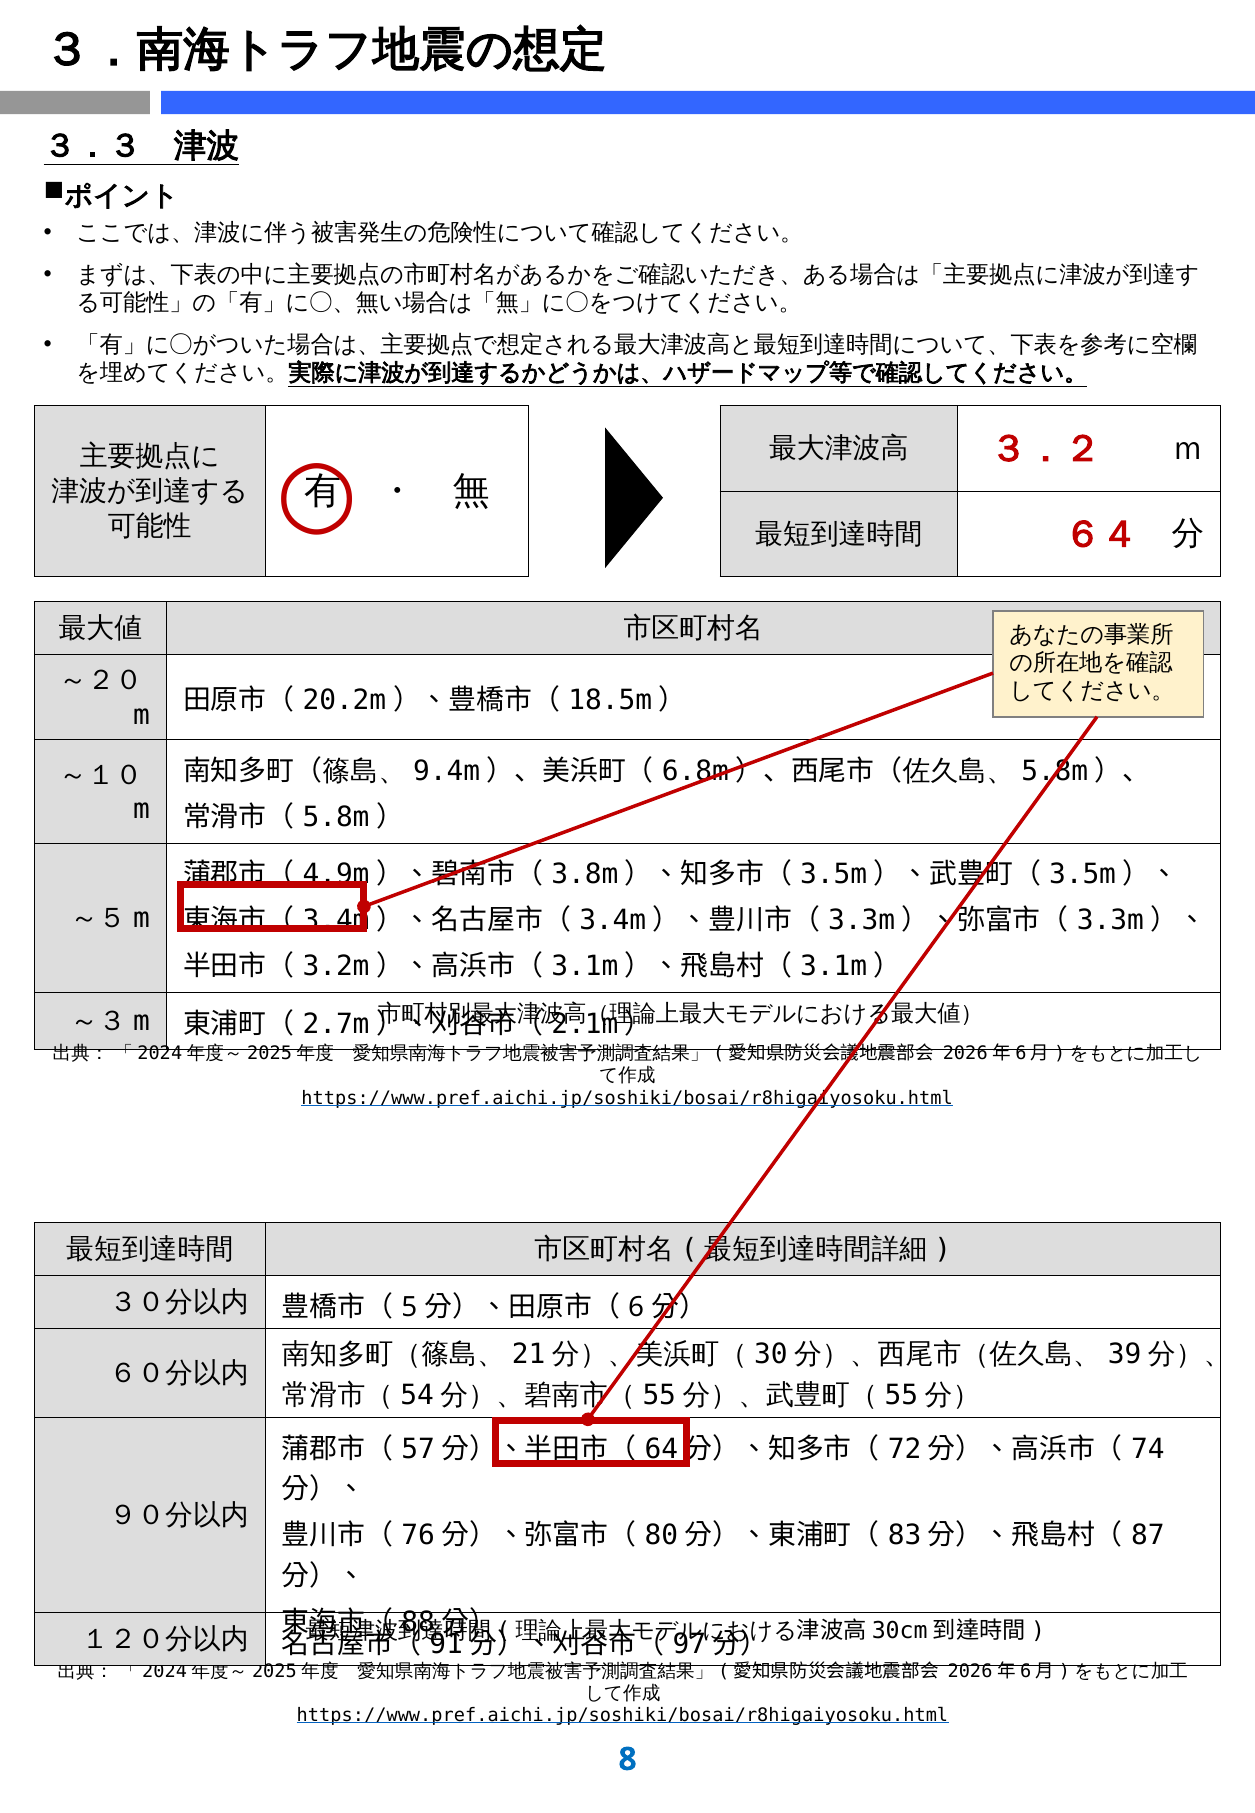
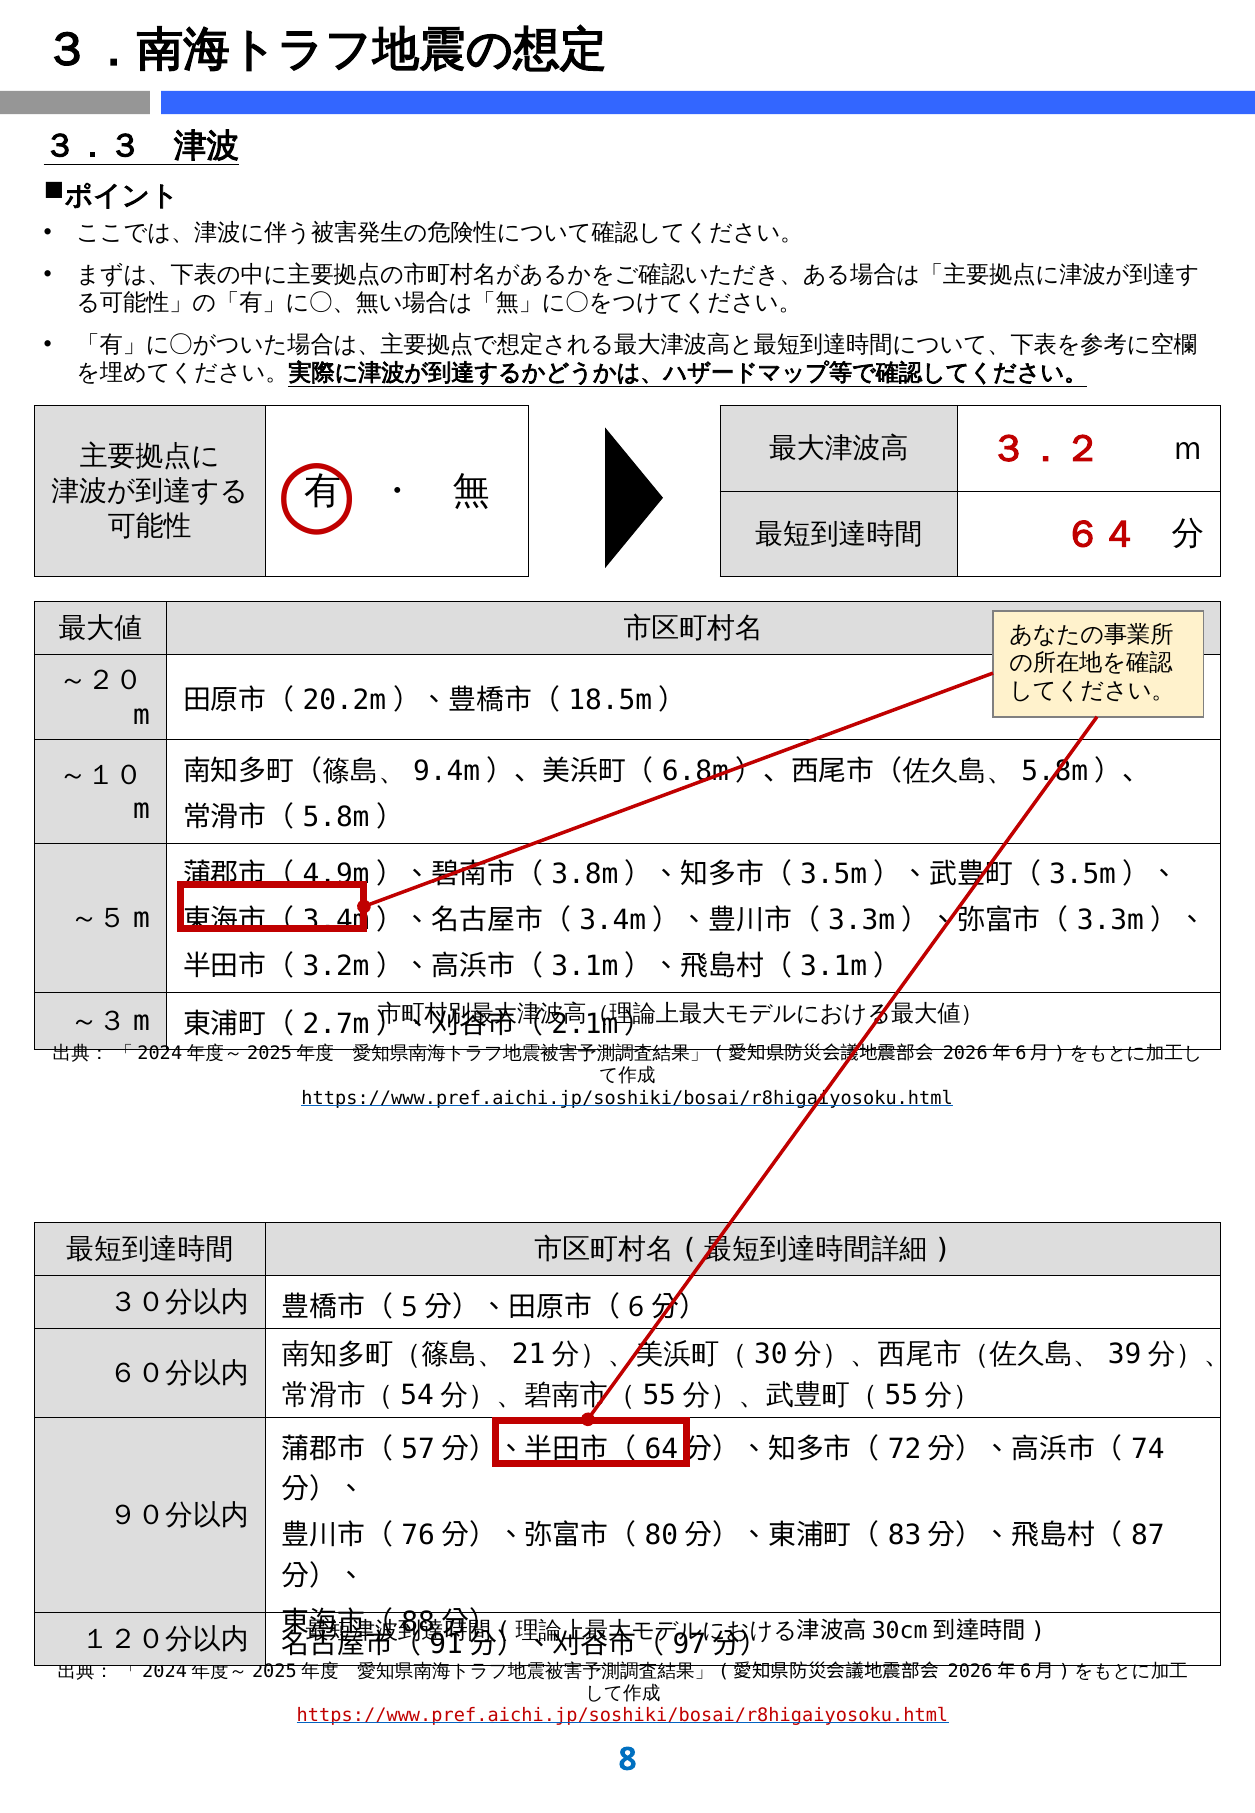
https://www.pref.aichi.jp/soshiki/bosai/r8higaiyosoku.html colour: black -> red (622, 1715)
